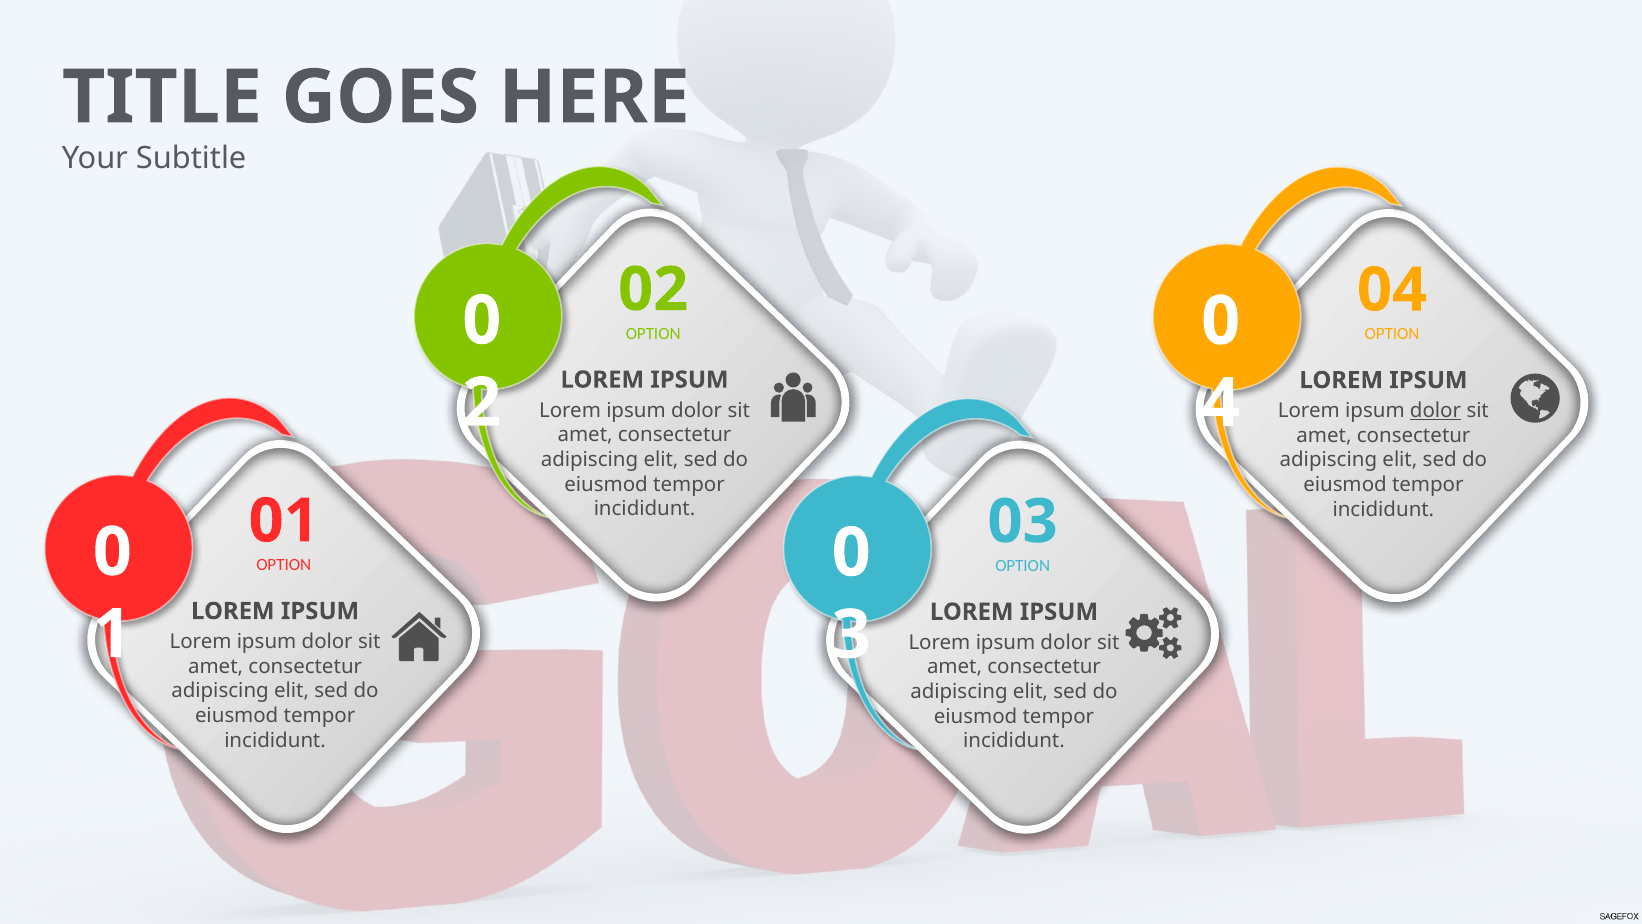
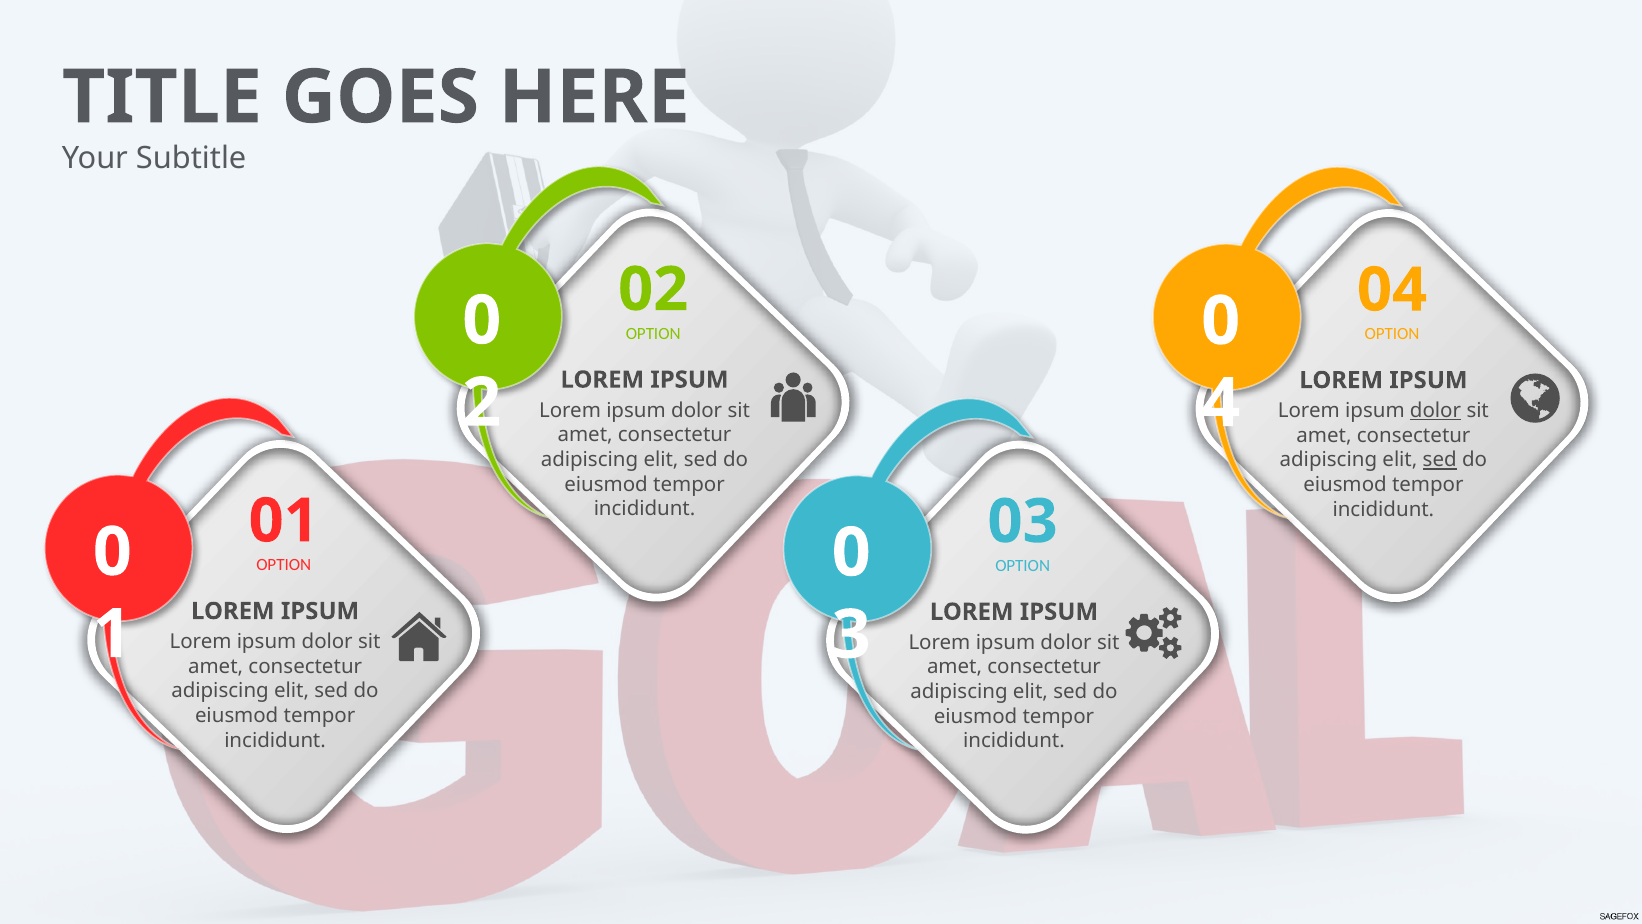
sed underline: none -> present (1440, 460)
